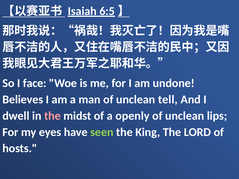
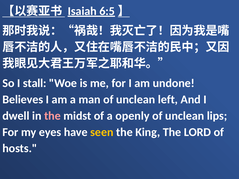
face: face -> stall (35, 83)
tell: tell -> left (168, 100)
seen colour: light green -> yellow (102, 132)
